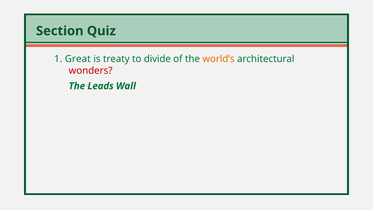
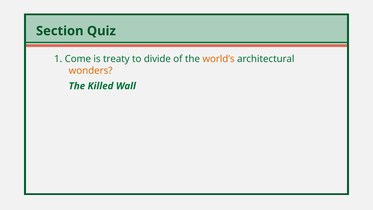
Great: Great -> Come (78, 59)
wonders colour: red -> orange (91, 71)
Leads: Leads -> Killed (101, 86)
